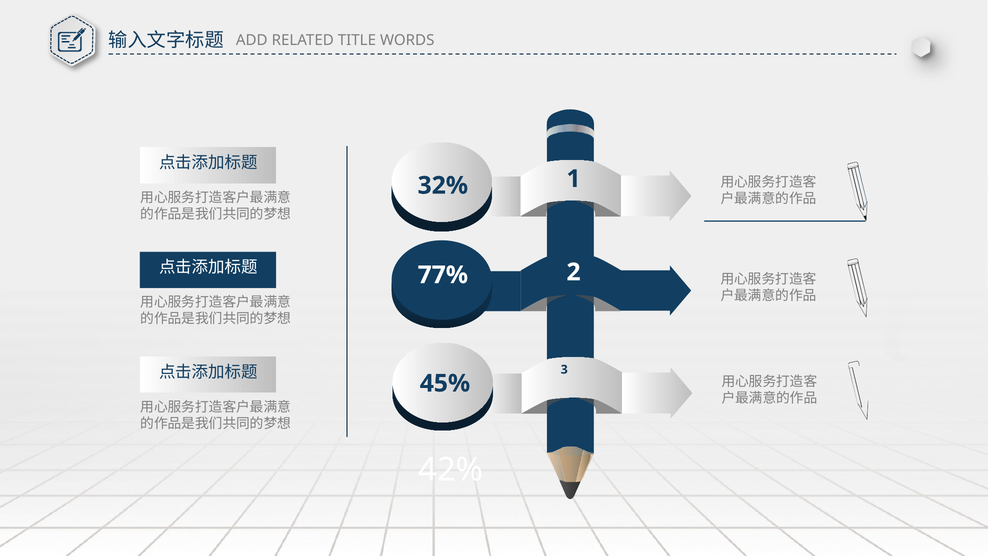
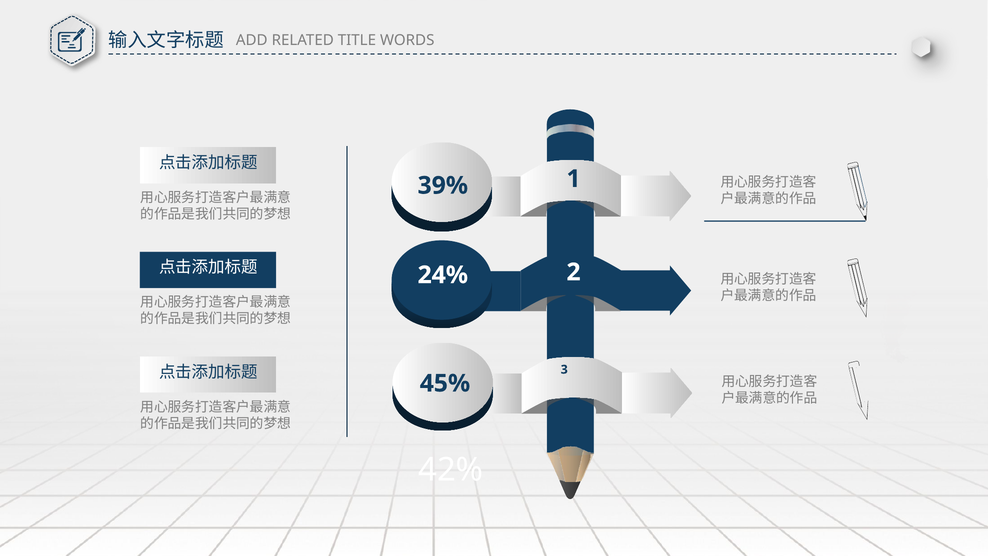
32%: 32% -> 39% (443, 186)
77%: 77% -> 24% (443, 275)
